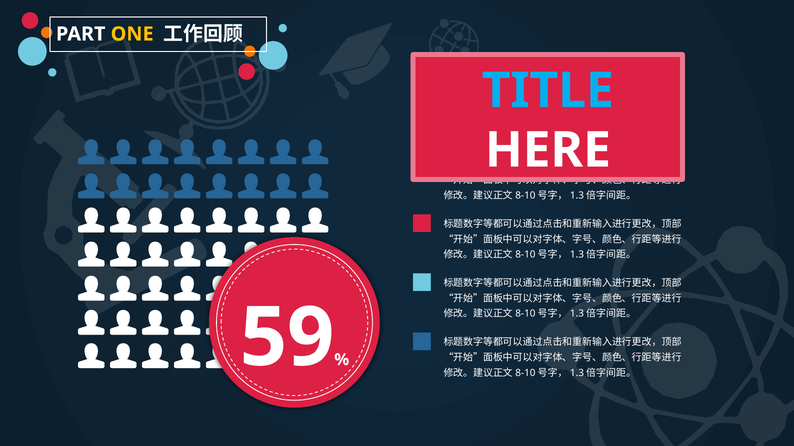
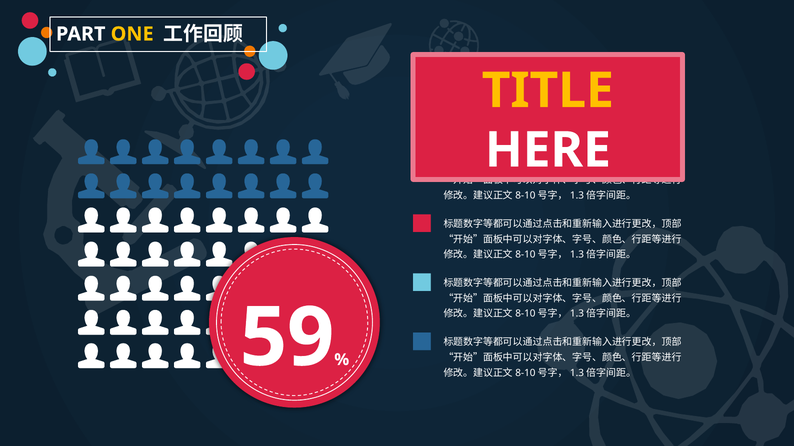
TITLE colour: light blue -> yellow (548, 91)
